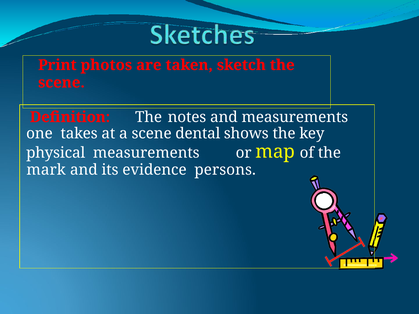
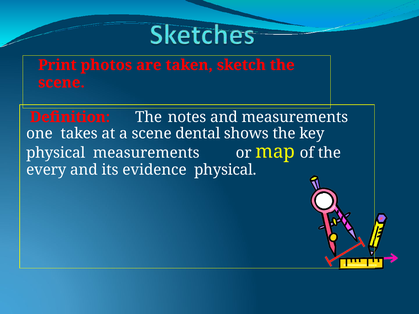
mark: mark -> every (46, 170)
evidence persons: persons -> physical (225, 170)
